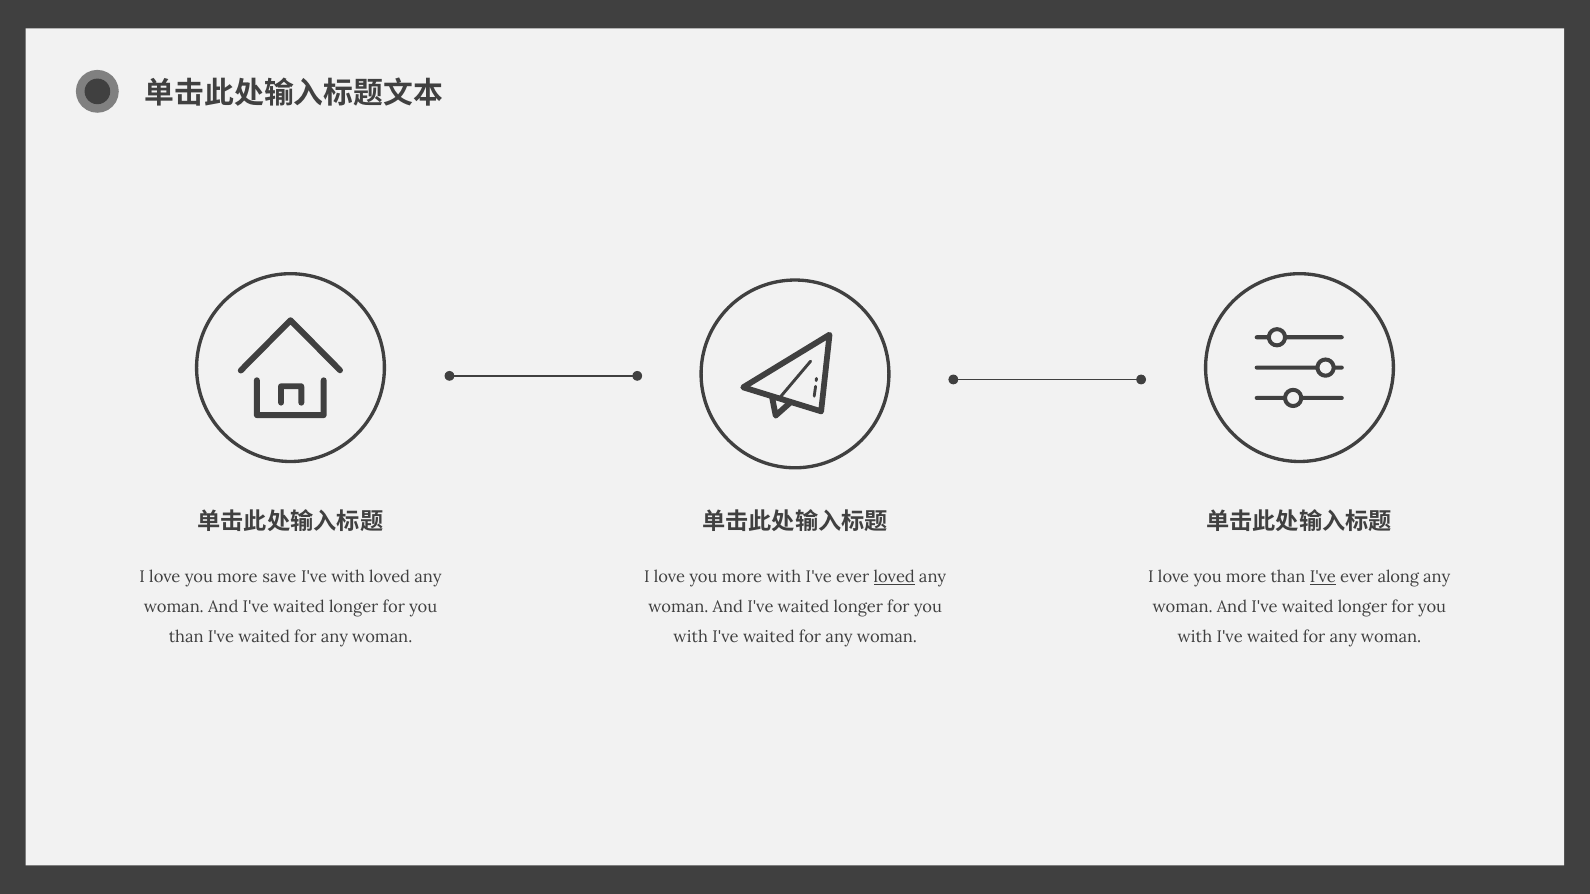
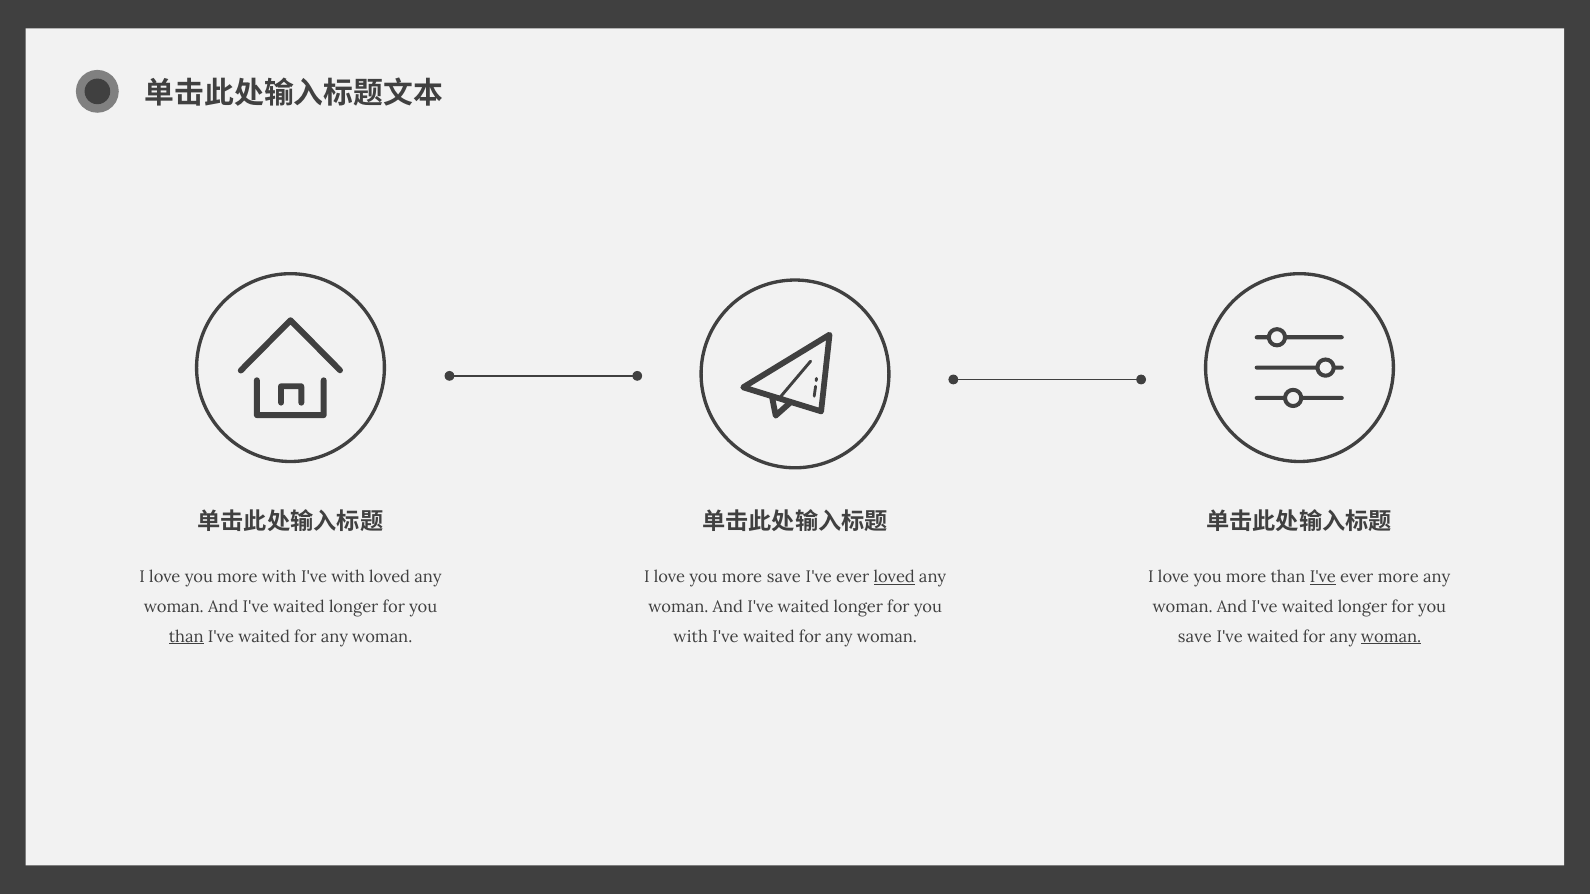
more save: save -> with (279, 577)
more with: with -> save (784, 577)
ever along: along -> more (1398, 577)
than underline: none -> present (186, 637)
with: with -> save (1195, 637)
woman underline: none -> present (1391, 637)
